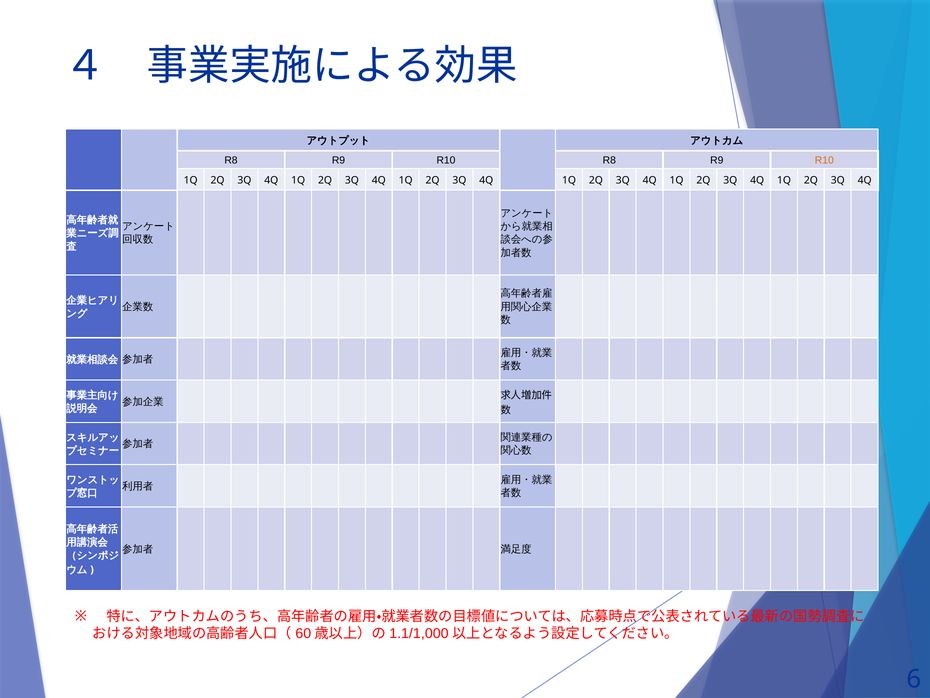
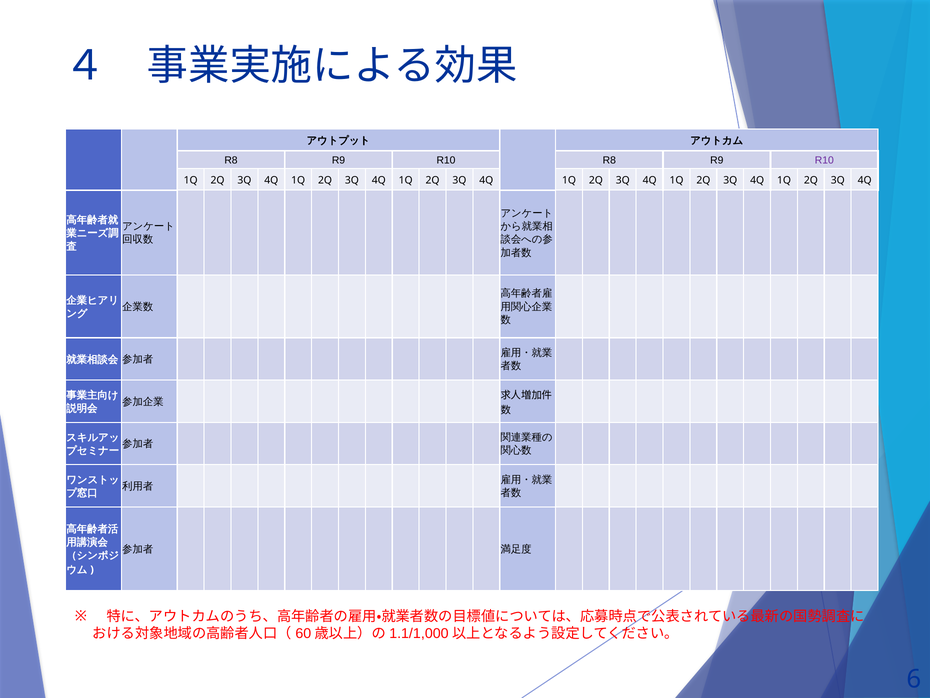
R10 colour: orange -> purple (824, 160)
